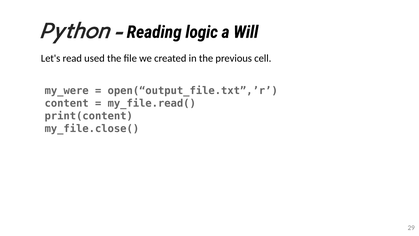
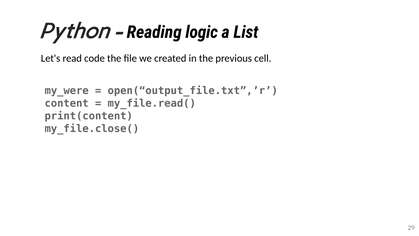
Will: Will -> List (246, 32)
used: used -> code (95, 58)
